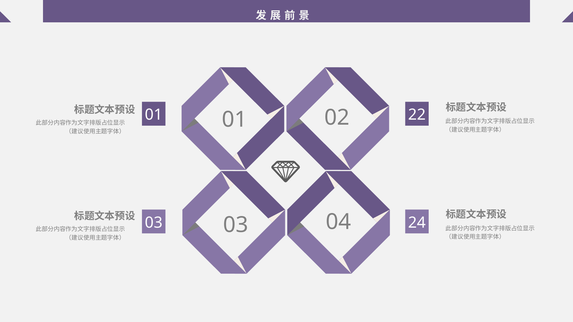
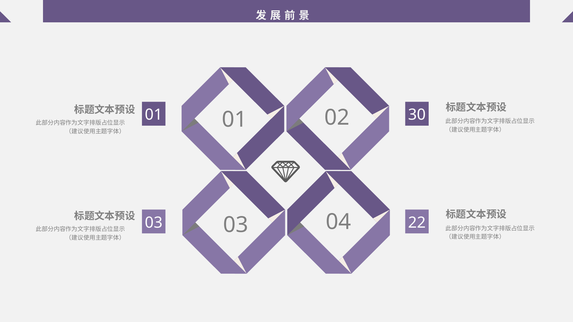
22: 22 -> 30 (417, 115)
24: 24 -> 22 (417, 223)
